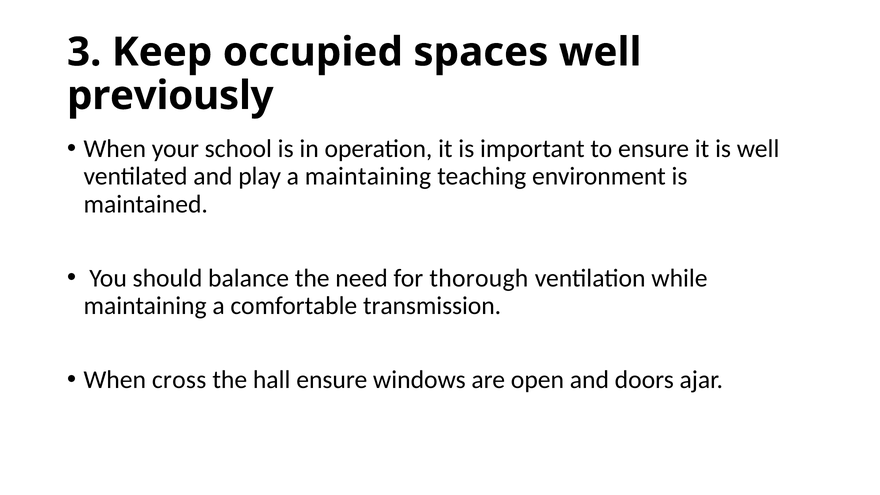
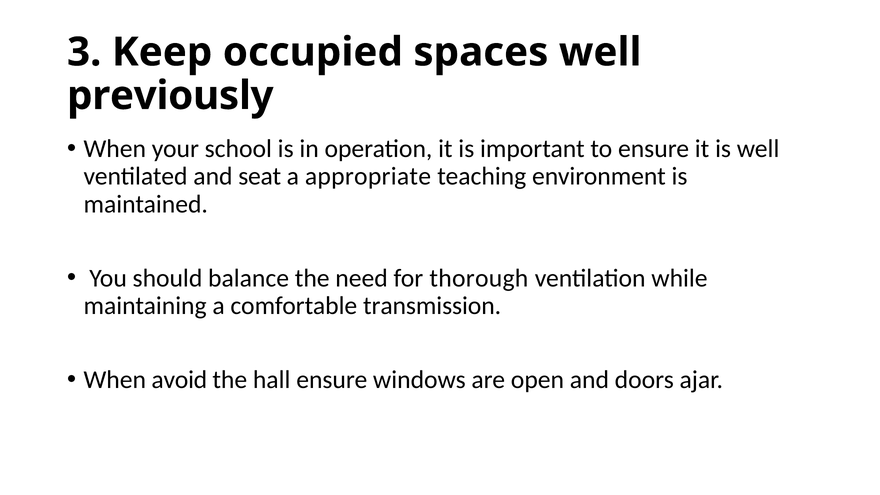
play: play -> seat (260, 177)
a maintaining: maintaining -> appropriate (368, 177)
cross: cross -> avoid (179, 380)
